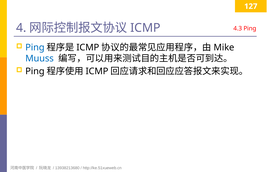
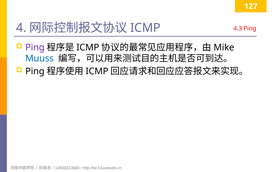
Ping colour: blue -> purple (35, 47)
